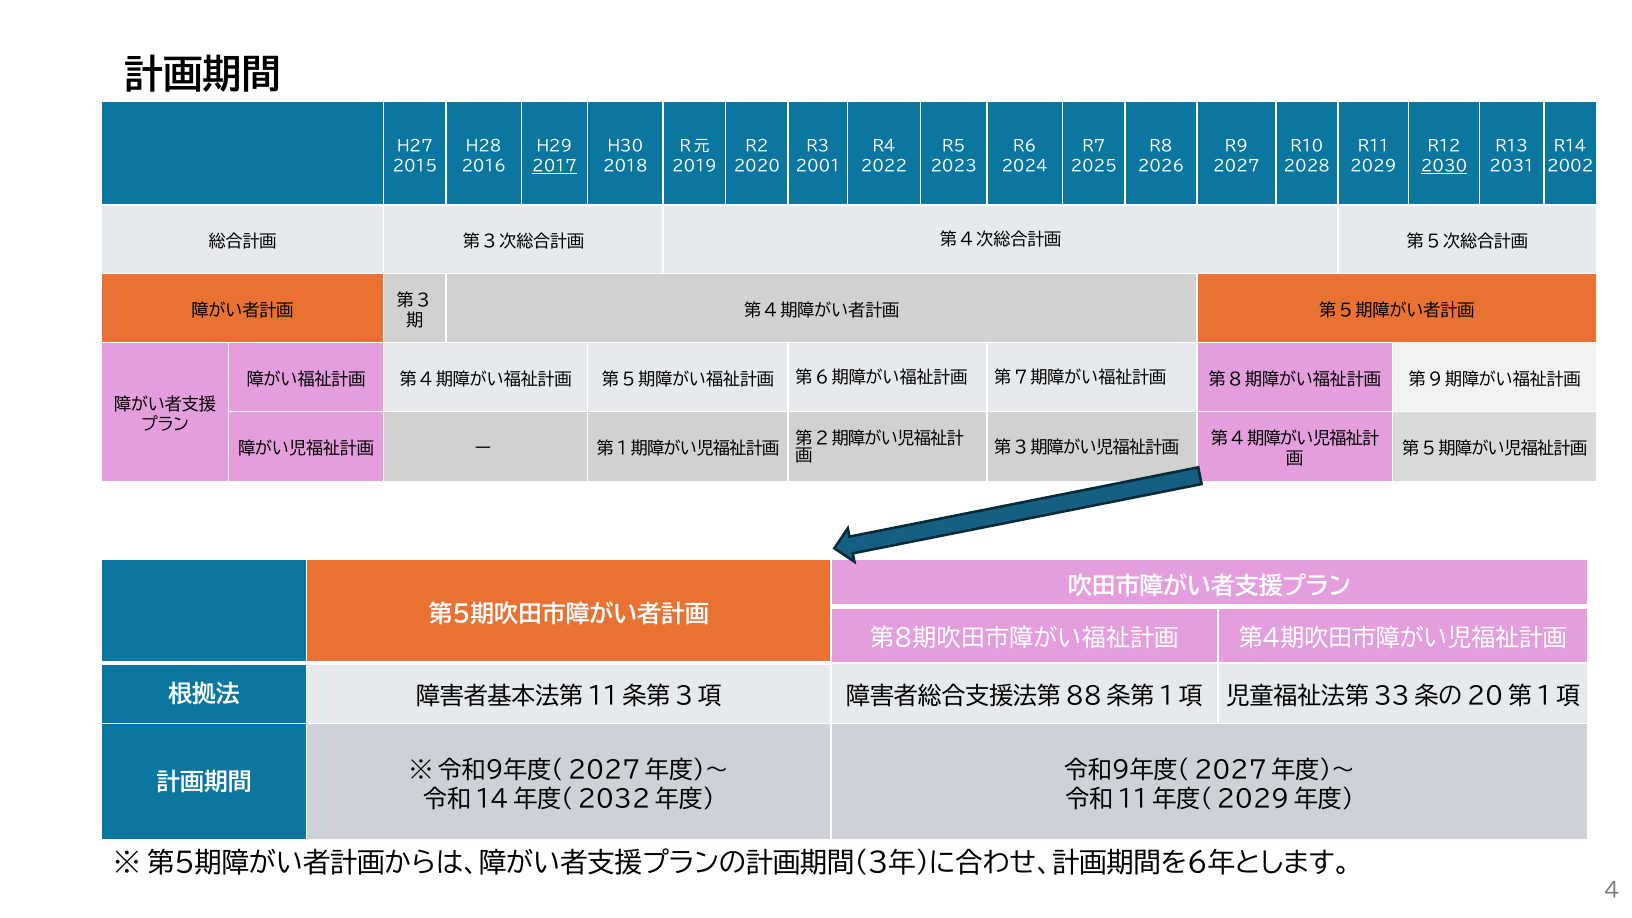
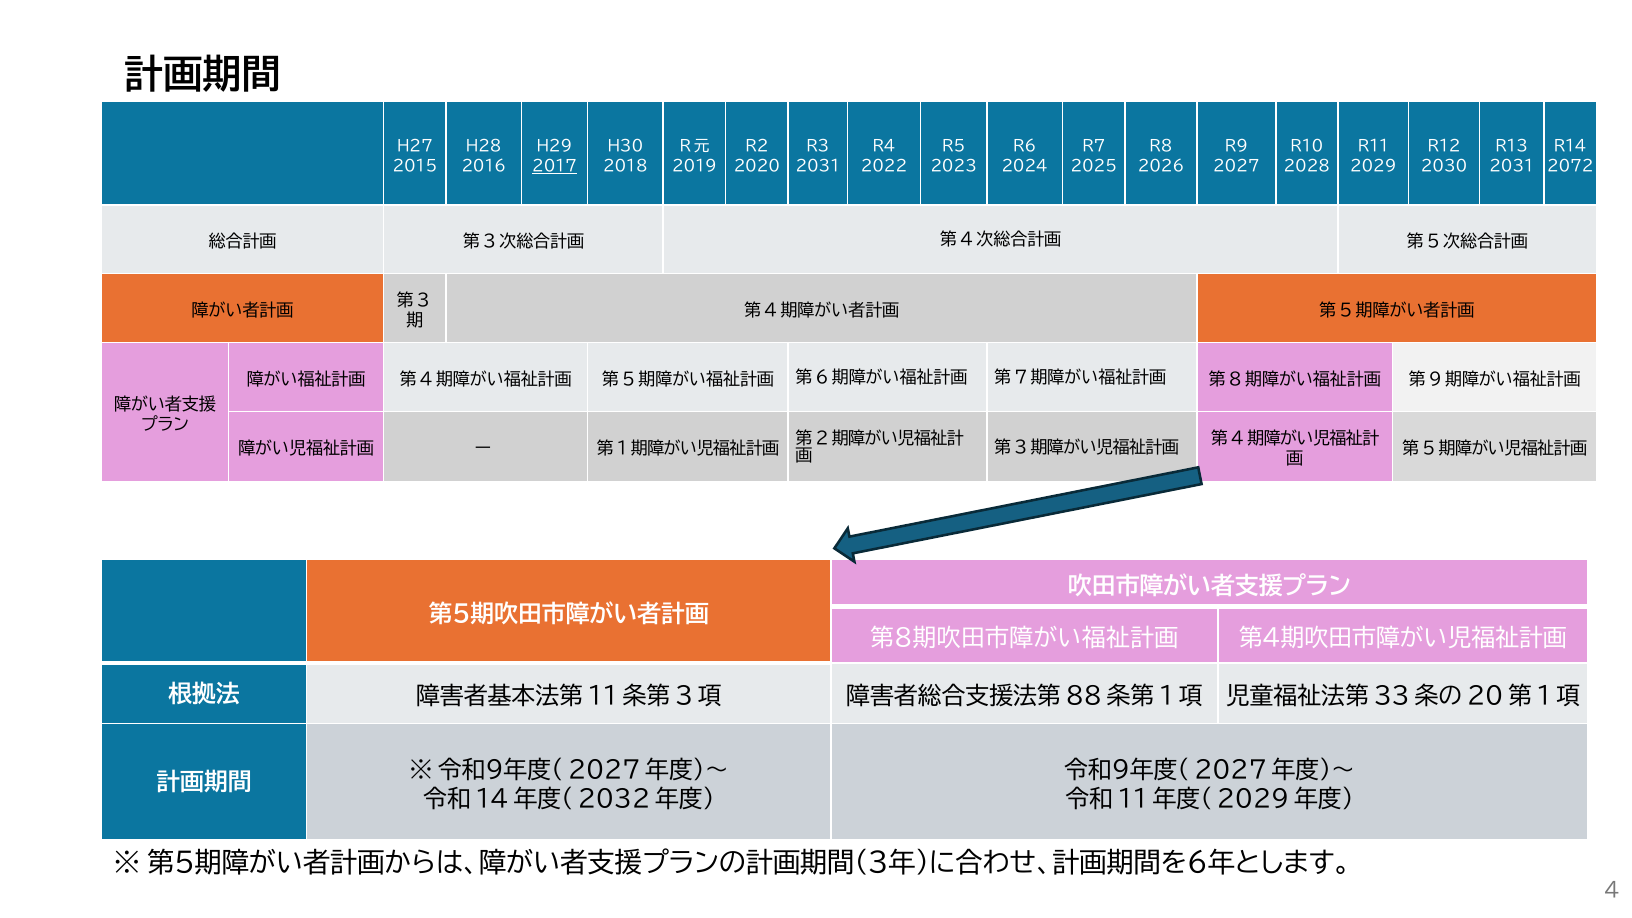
2001: 2001 -> 2031 (818, 167)
2030 underline: present -> none (1444, 167)
2002: 2002 -> 2072 (1570, 167)
